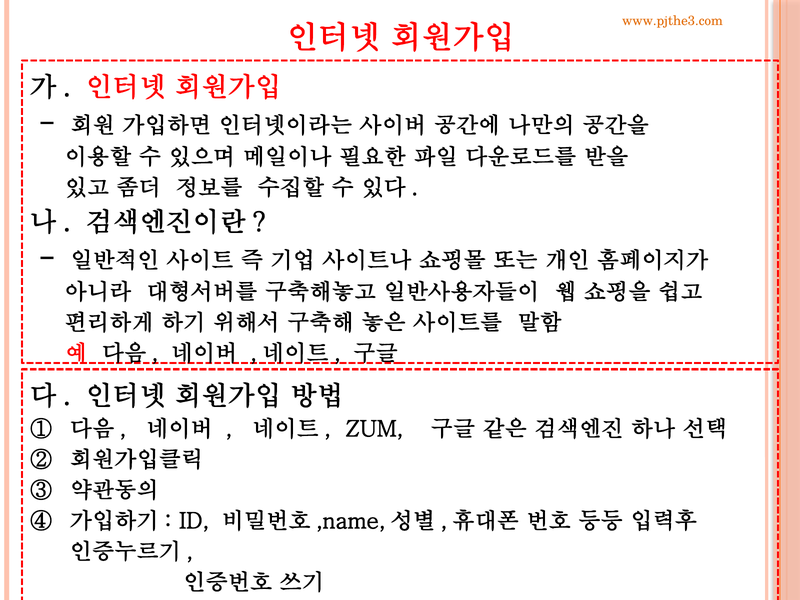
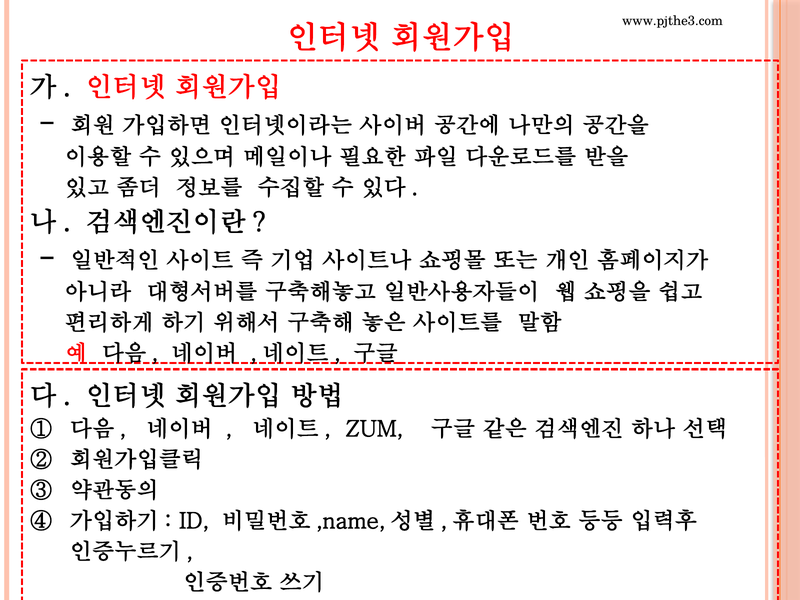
www.pjthe3.com colour: orange -> black (672, 21)
